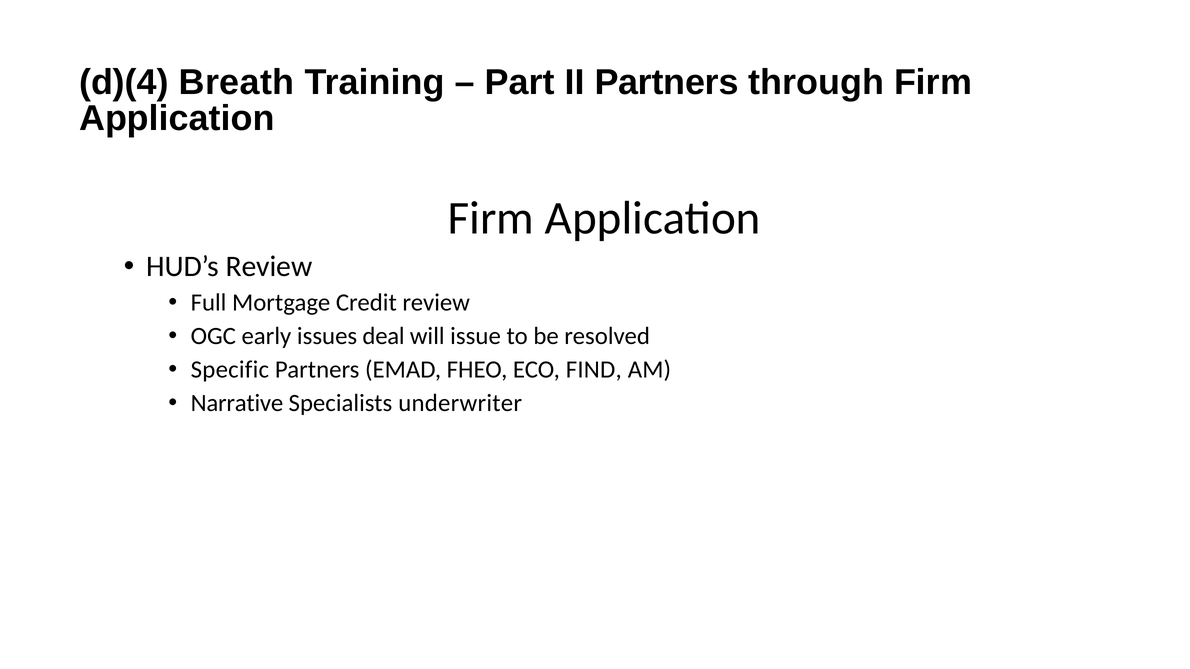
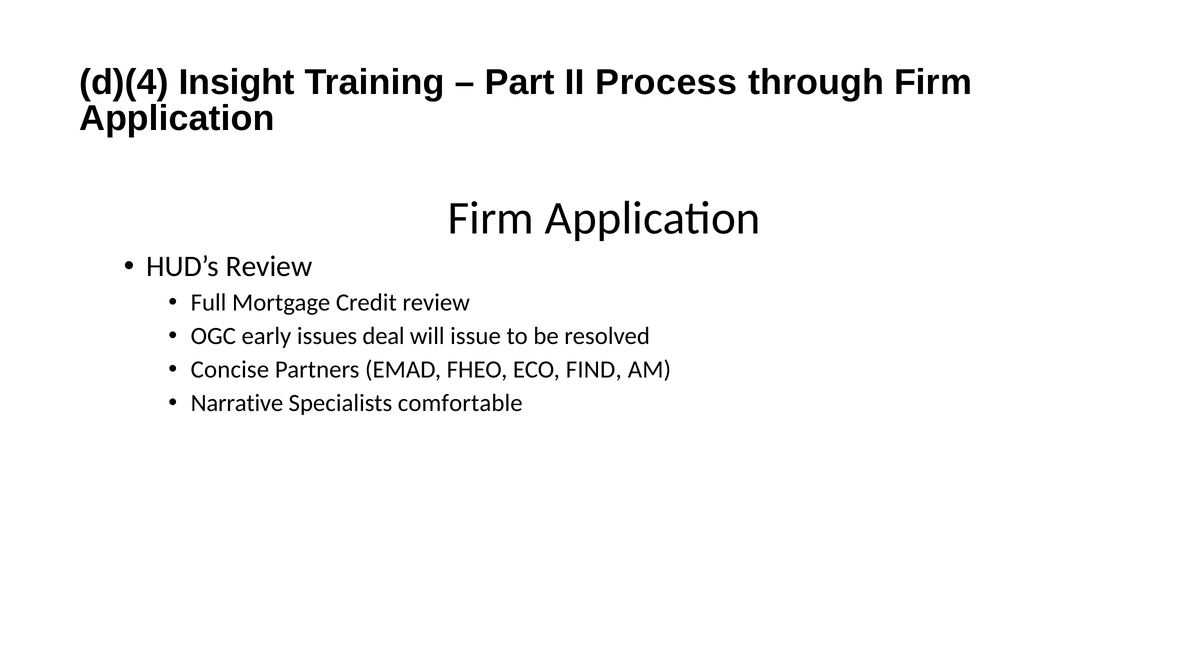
Breath: Breath -> Insight (237, 82)
II Partners: Partners -> Process (666, 82)
Specific: Specific -> Concise (230, 370)
underwriter: underwriter -> comfortable (460, 404)
